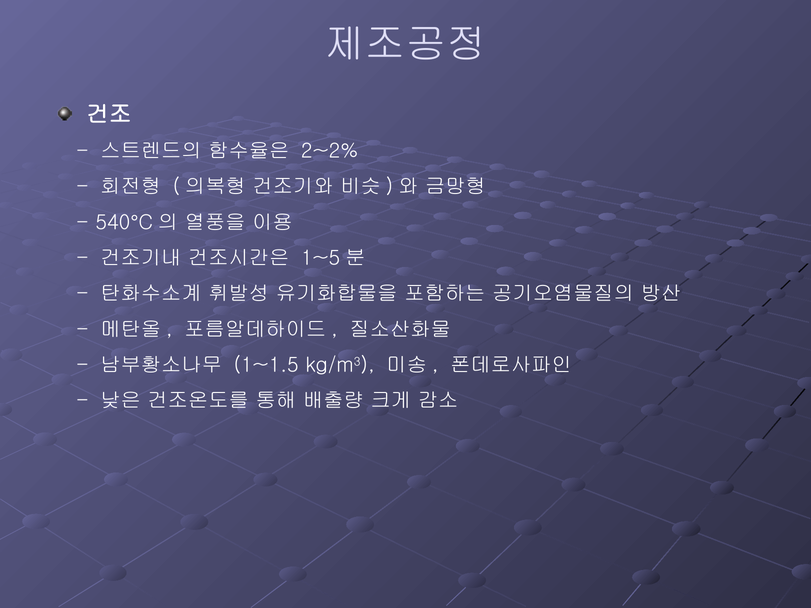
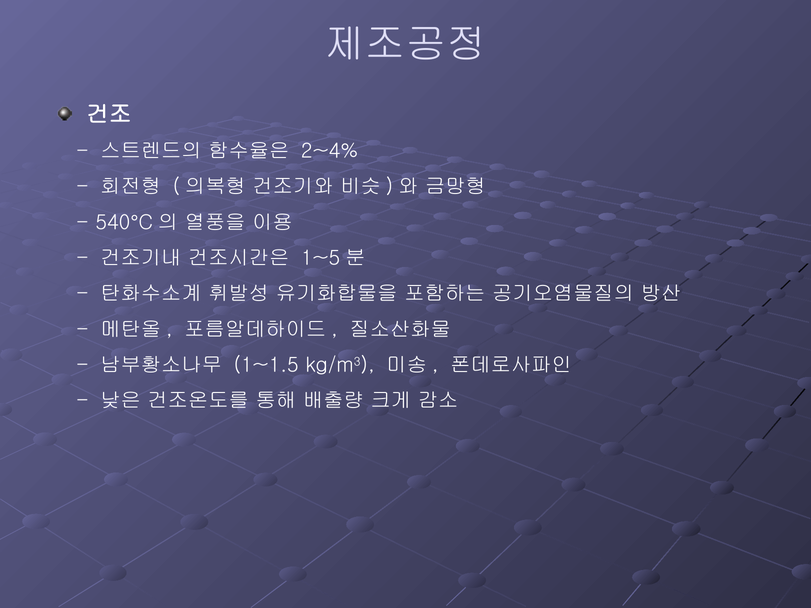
2~2%: 2~2% -> 2~4% (330, 151)
